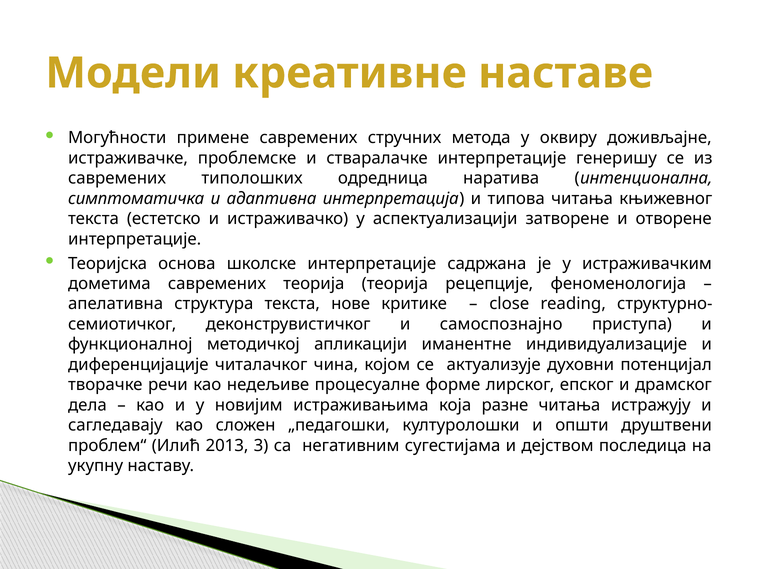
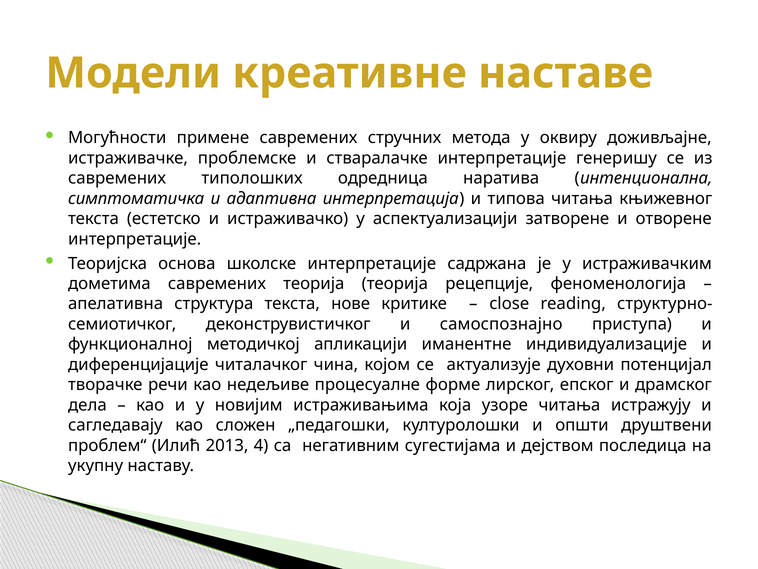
разне: разне -> узоре (505, 405)
3: 3 -> 4 (261, 445)
